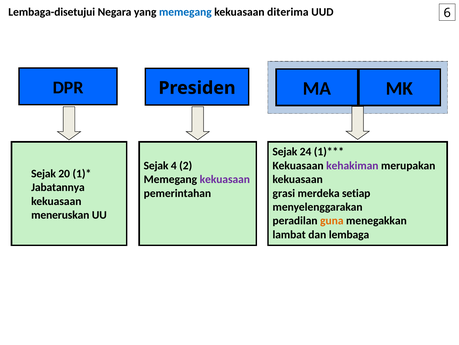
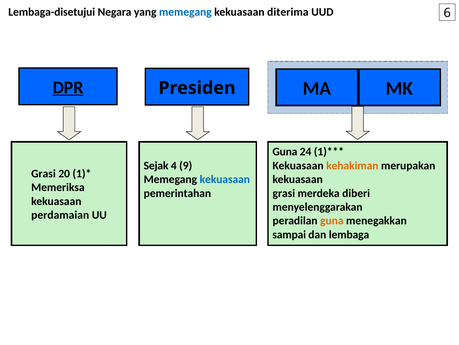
DPR underline: none -> present (68, 87)
Sejak: Sejak -> Guna (285, 151)
2: 2 -> 9 (186, 165)
kehakiman colour: purple -> orange (352, 165)
Sejak: Sejak -> Grasi (43, 173)
kekuasaan colour: purple -> blue (225, 179)
Jabatannya: Jabatannya -> Memeriksa (58, 187)
setiap: setiap -> diberi (356, 193)
meneruskan: meneruskan -> perdamaian (60, 215)
lambat: lambat -> sampai (289, 234)
